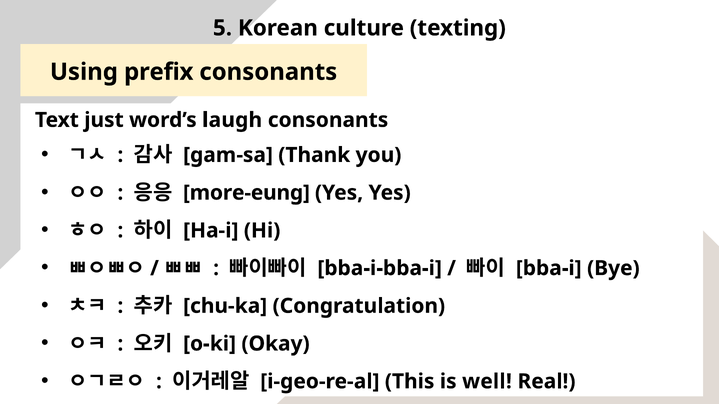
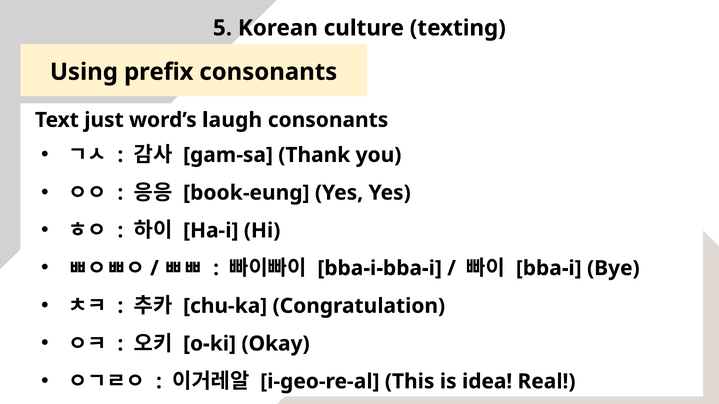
more-eung: more-eung -> book-eung (246, 193)
well: well -> idea (487, 382)
